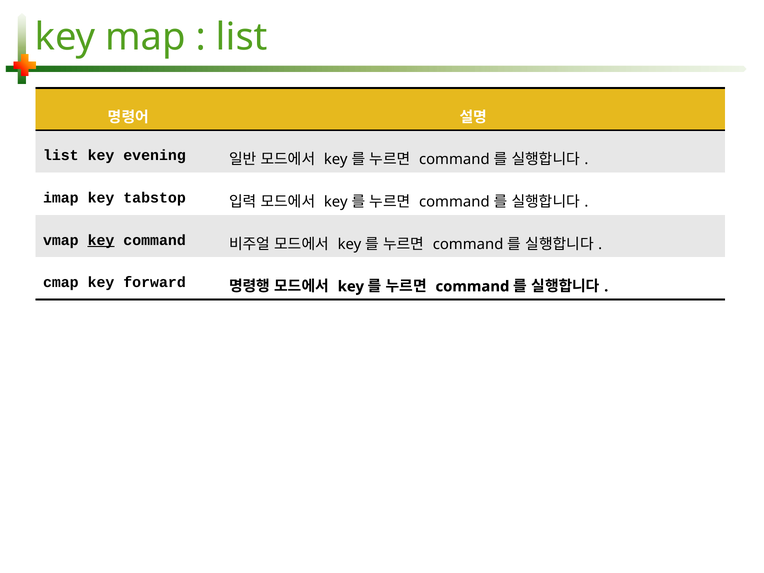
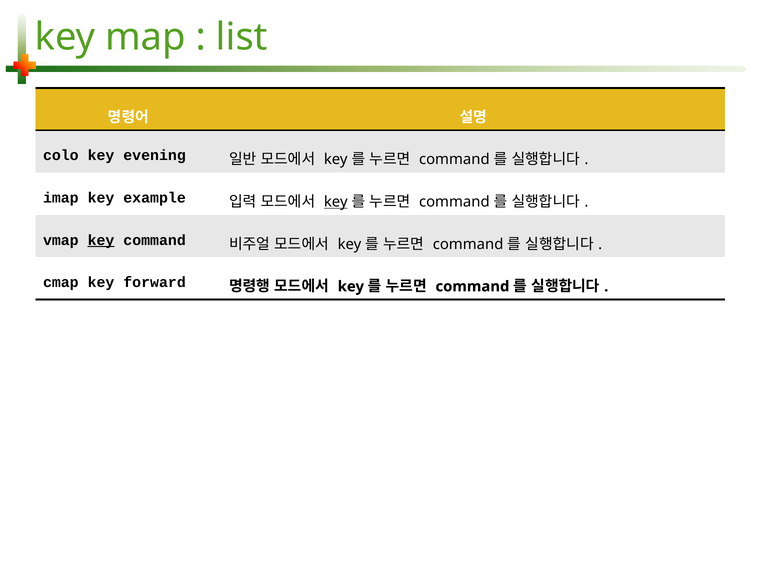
list: list -> colo (61, 156)
tabstop: tabstop -> example (155, 198)
key underline: none -> present (336, 202)
